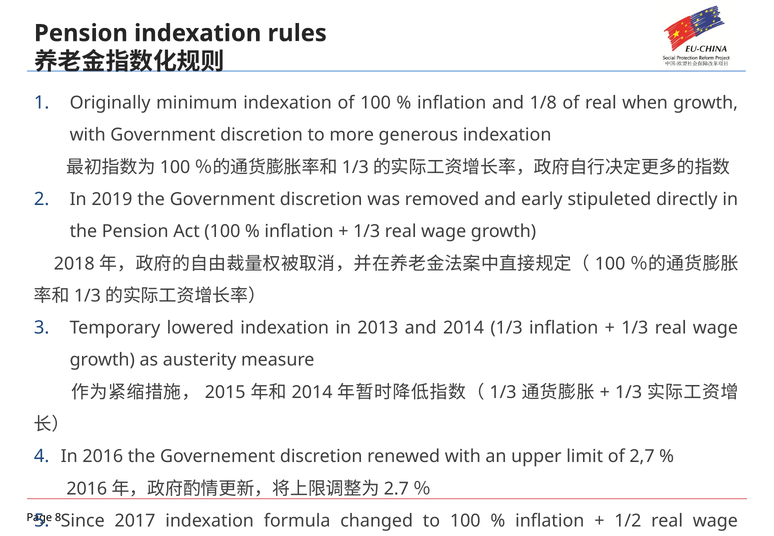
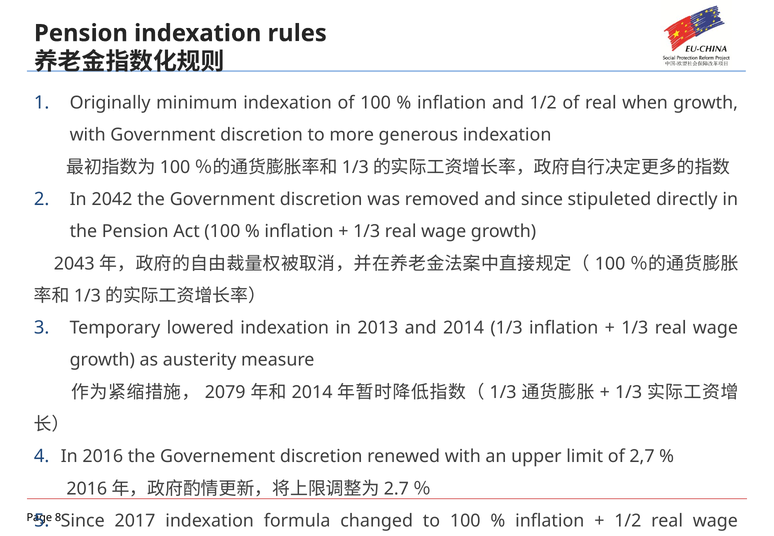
and 1/8: 1/8 -> 1/2 (543, 103)
2019: 2019 -> 2042 (112, 199)
and early: early -> since (542, 199)
2018: 2018 -> 2043 (74, 264)
2015: 2015 -> 2079 (225, 392)
